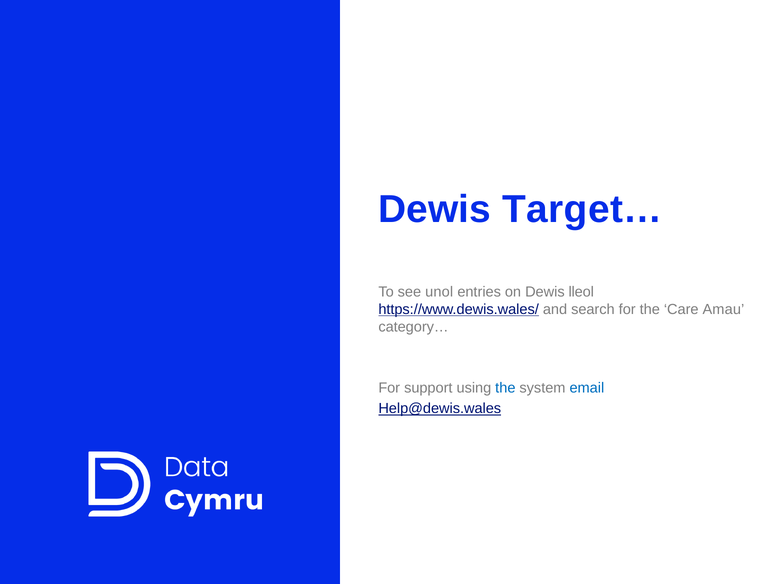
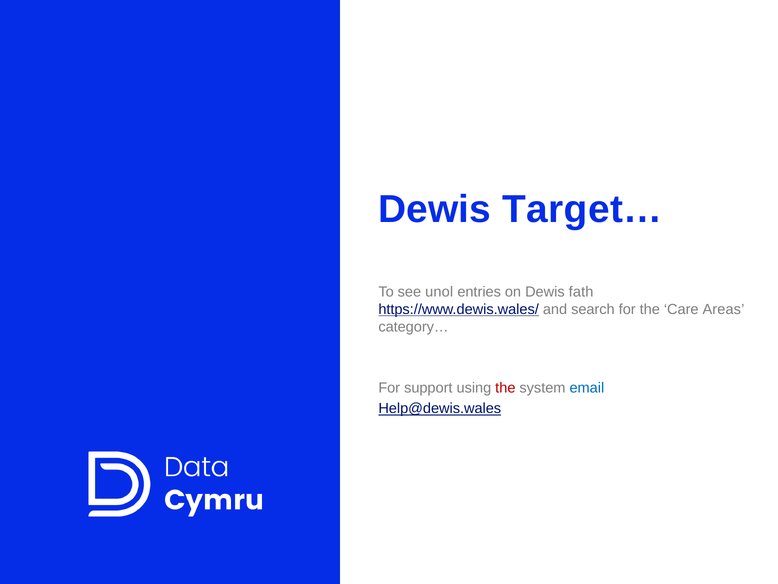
lleol: lleol -> fath (581, 292)
Amau: Amau -> Areas (723, 309)
the colour: blue -> red (505, 388)
